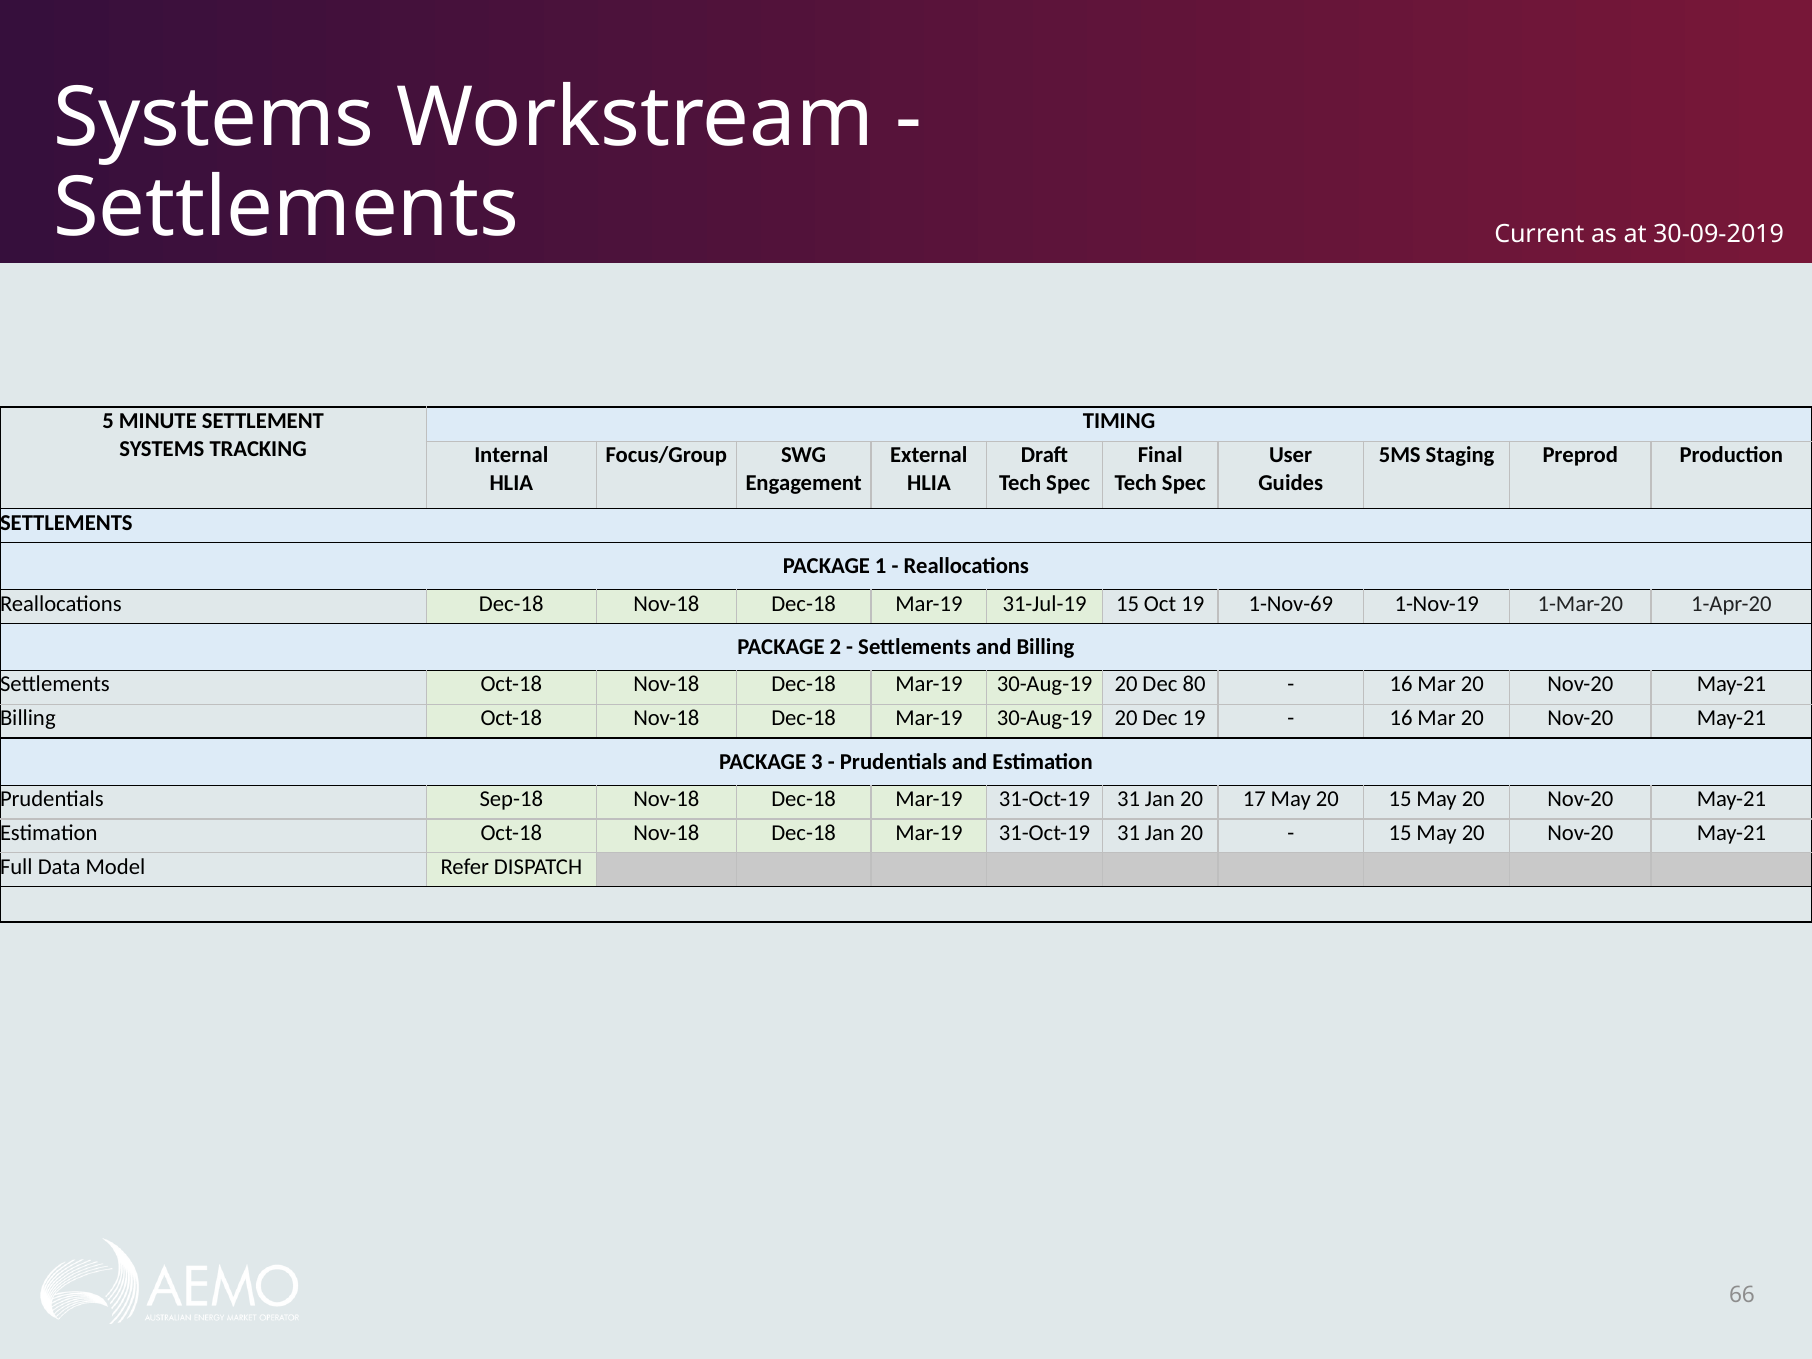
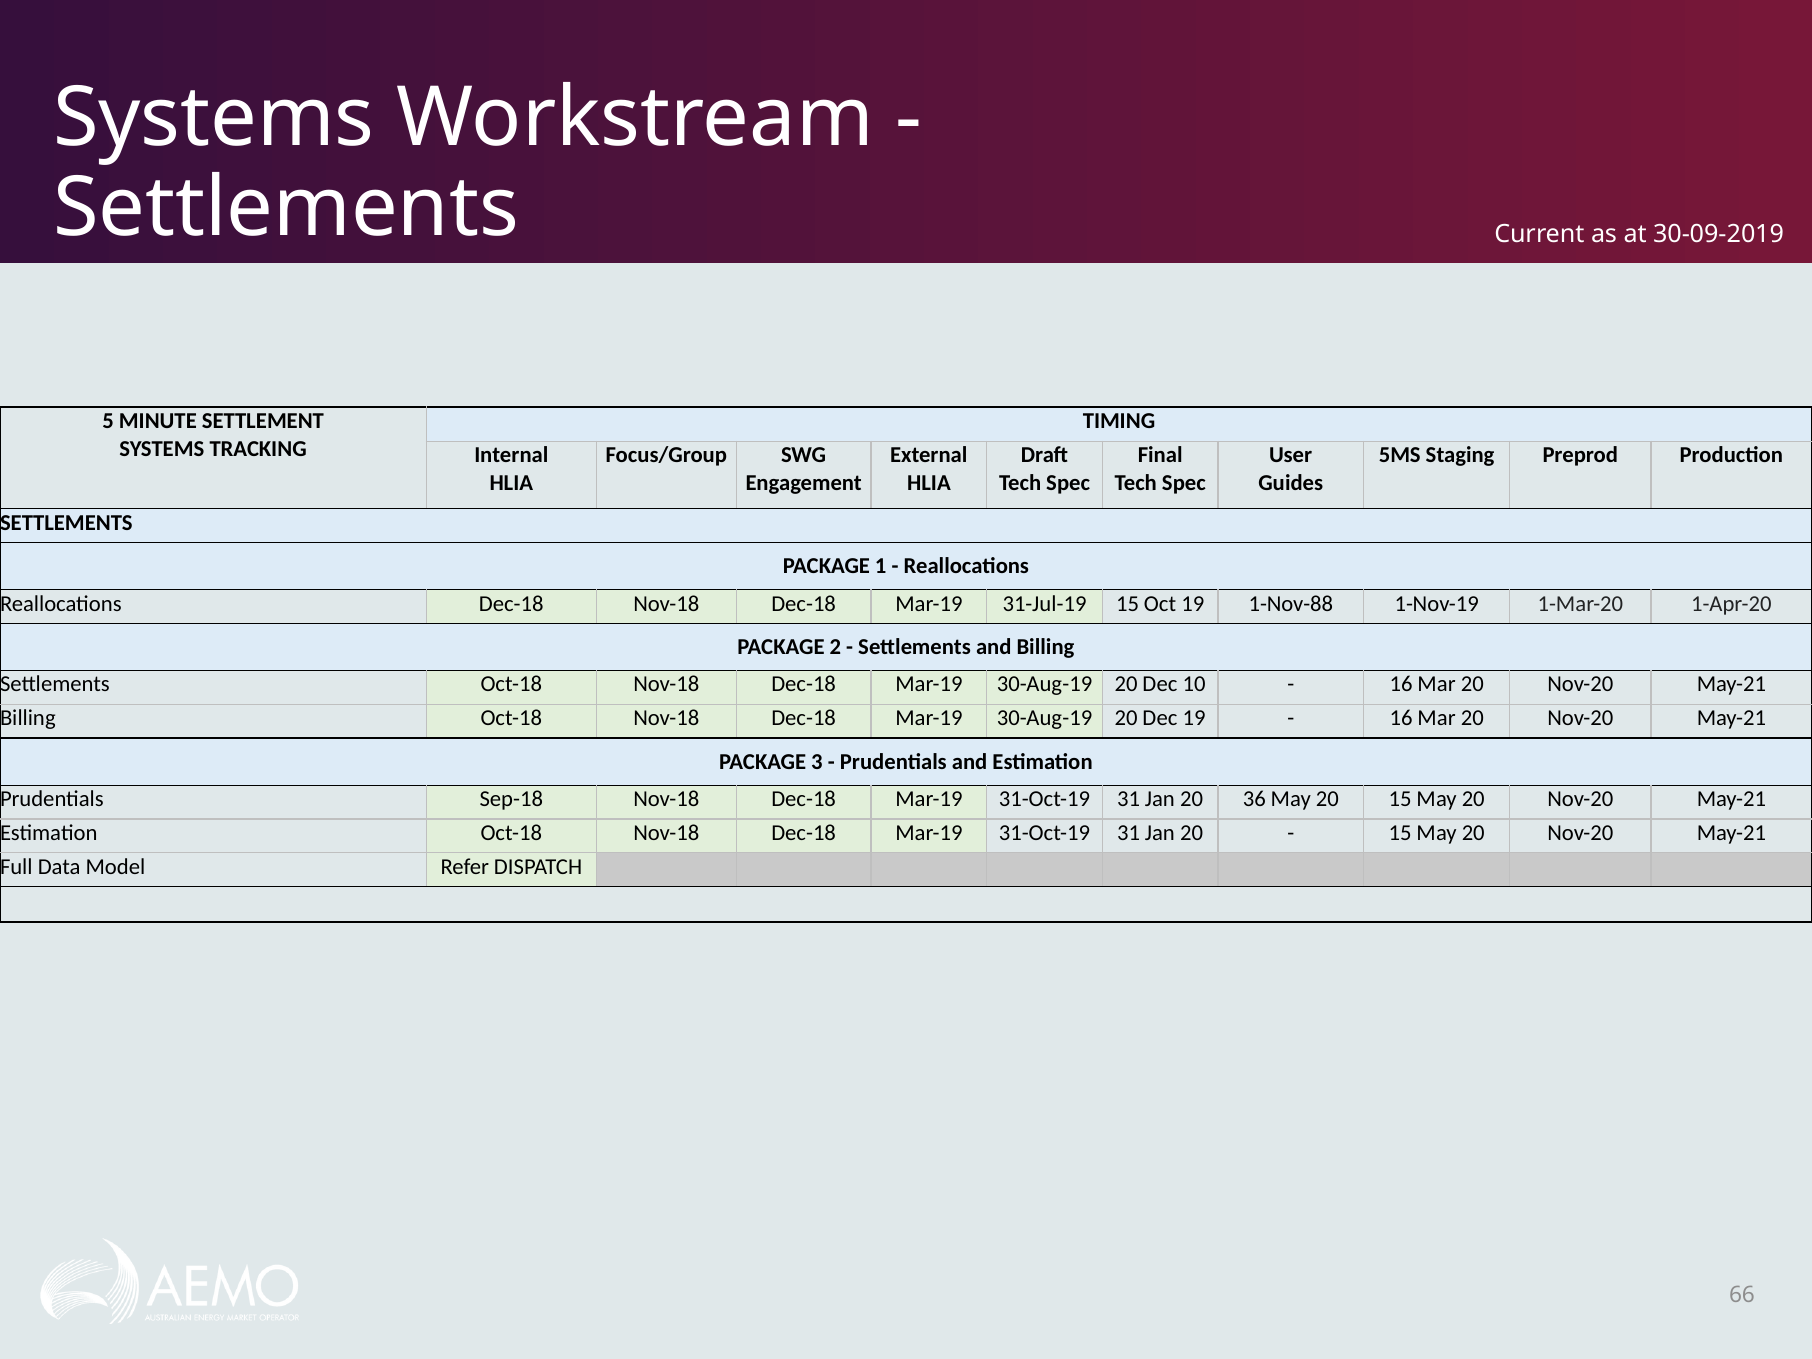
1-Nov-69: 1-Nov-69 -> 1-Nov-88 (1291, 604)
80: 80 -> 10 (1194, 684)
17: 17 -> 36 (1254, 799)
